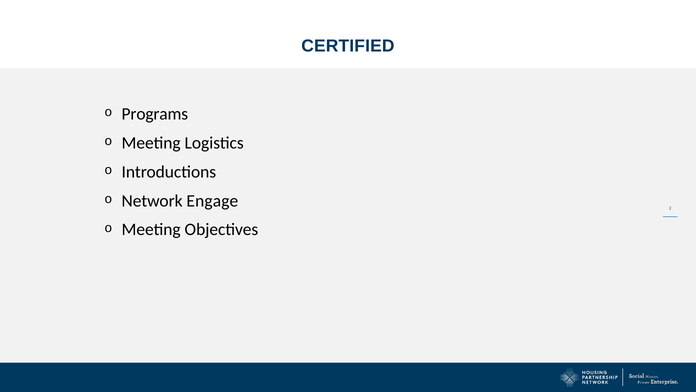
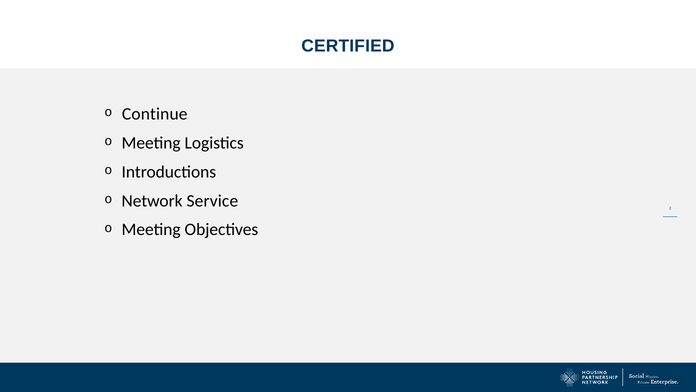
Programs: Programs -> Continue (155, 114)
Engage: Engage -> Service (212, 201)
